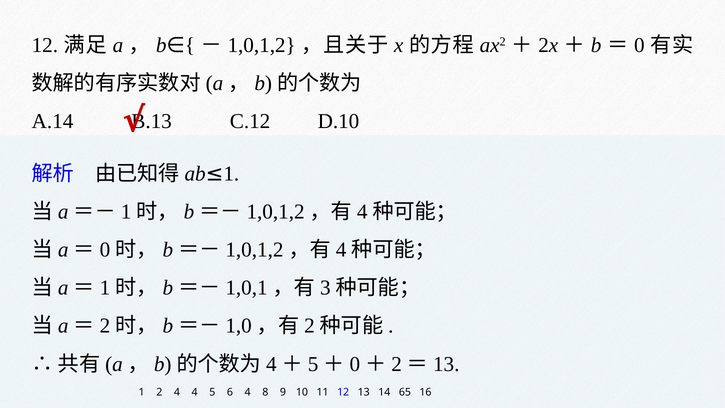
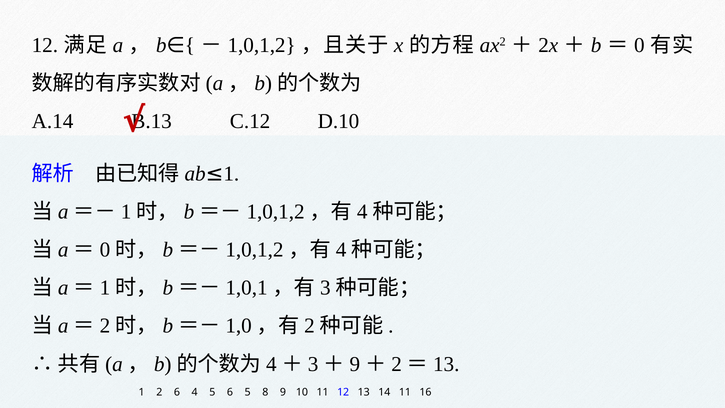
5: 5 -> 3 (313, 364)
0: 0 -> 9 (355, 364)
2 4: 4 -> 6 (177, 392)
6 4: 4 -> 5 (248, 392)
14 65: 65 -> 11 (405, 392)
